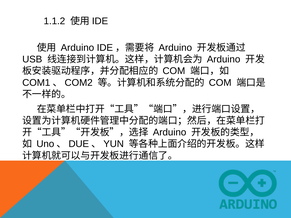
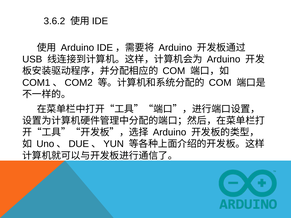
1.1.2: 1.1.2 -> 3.6.2 (54, 21)
